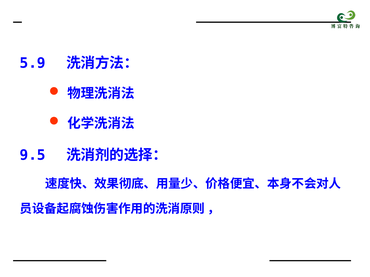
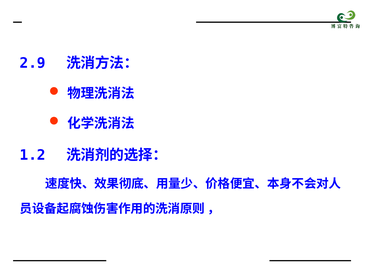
5.9: 5.9 -> 2.9 (33, 63)
9.5: 9.5 -> 1.2 (33, 155)
